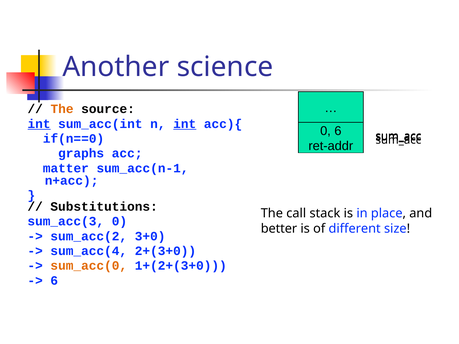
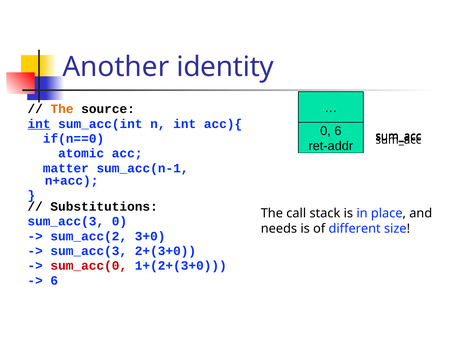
science: science -> identity (225, 67)
int underline: present -> none (185, 124)
graphs: graphs -> atomic (81, 154)
better: better -> needs (279, 229)
sum_acc(4: sum_acc(4 -> sum_acc(3 (89, 251)
sum_acc(0 colour: orange -> red (89, 266)
